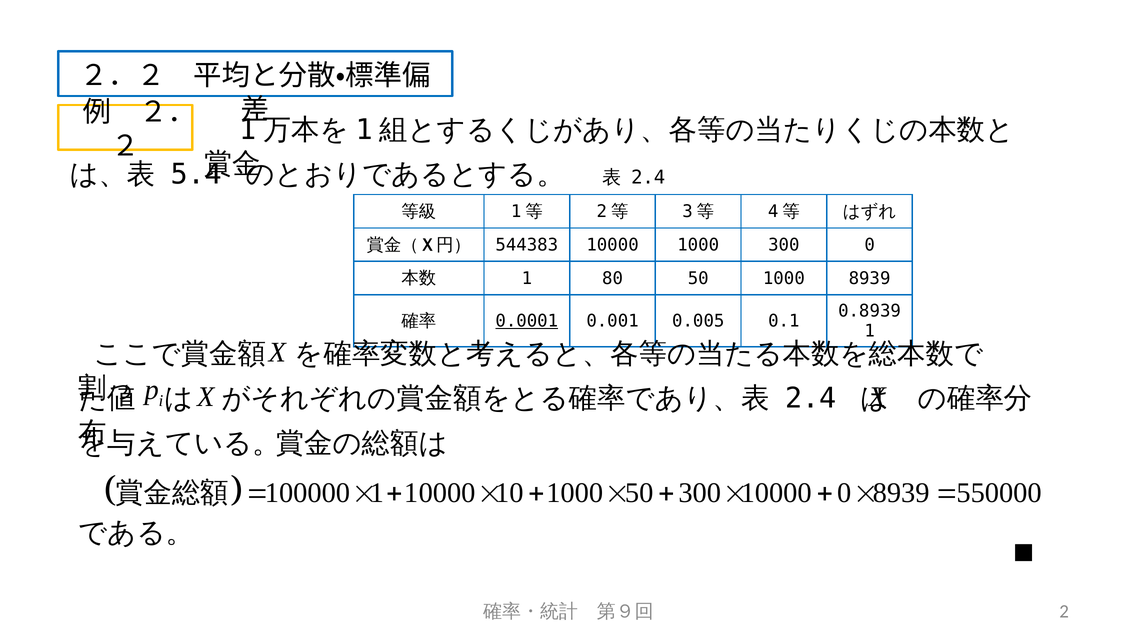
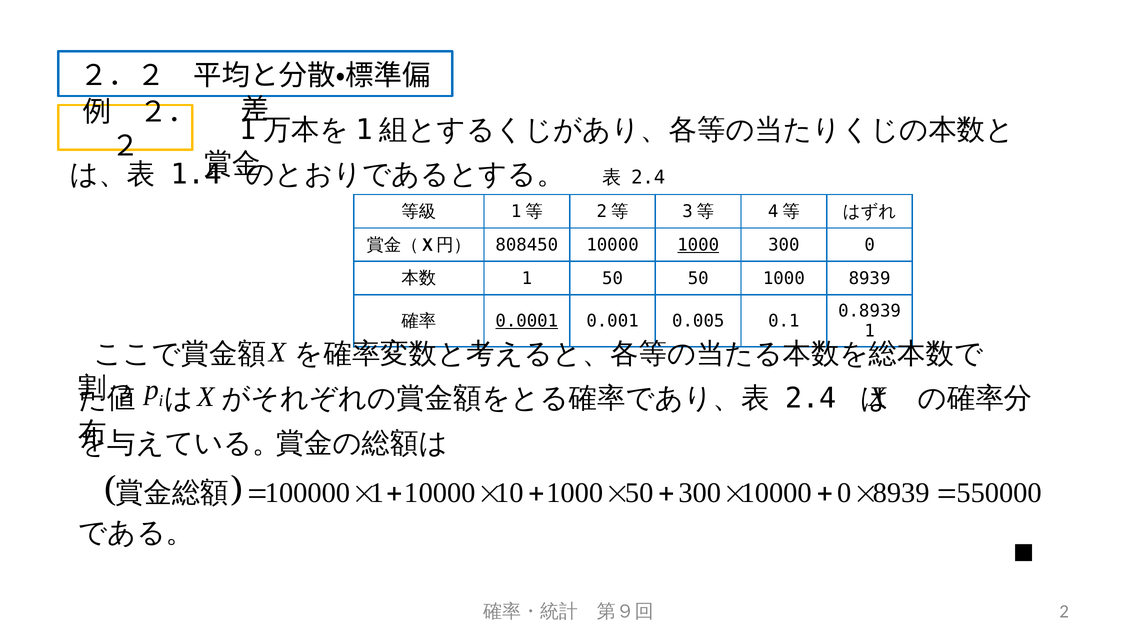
5.4: 5.4 -> 1.4 (196, 174)
544383: 544383 -> 808450 (527, 245)
1000 underline: none -> present (698, 245)
1 80: 80 -> 50 (613, 278)
